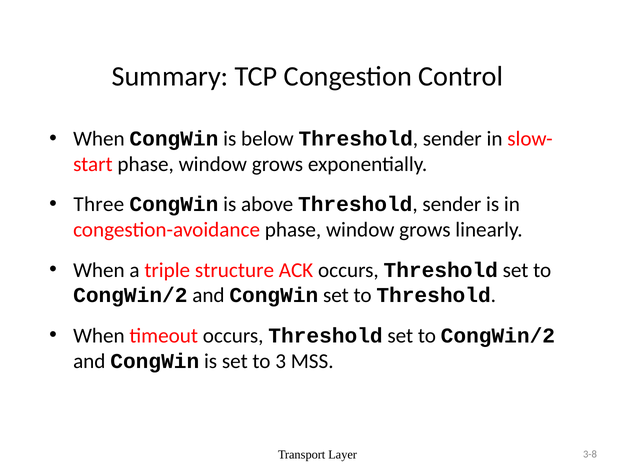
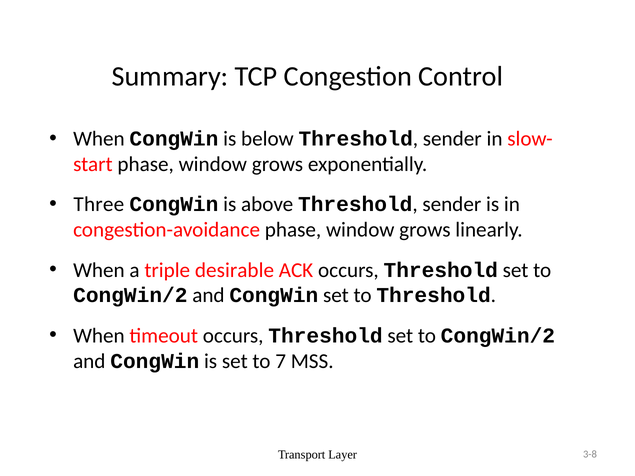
structure: structure -> desirable (235, 270)
3: 3 -> 7 (281, 361)
